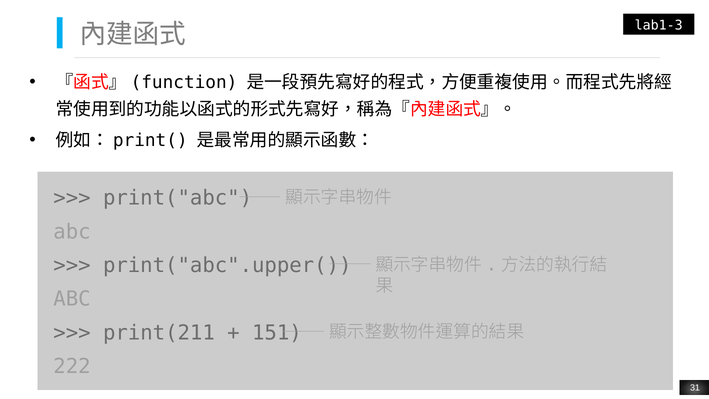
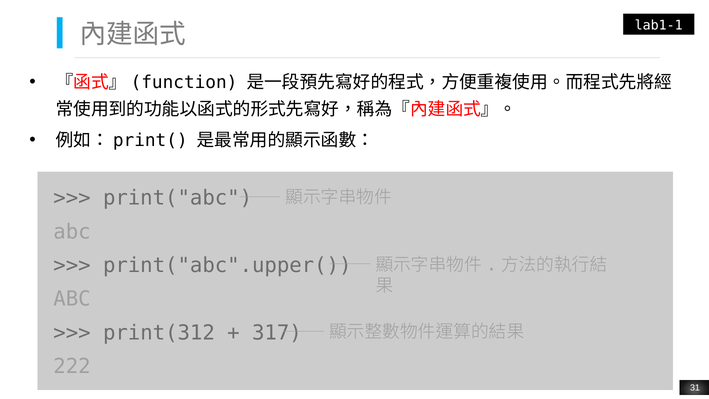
lab1-3: lab1-3 -> lab1-1 (659, 25)
print(211: print(211 -> print(312 (159, 333)
151: 151 -> 317 (277, 333)
